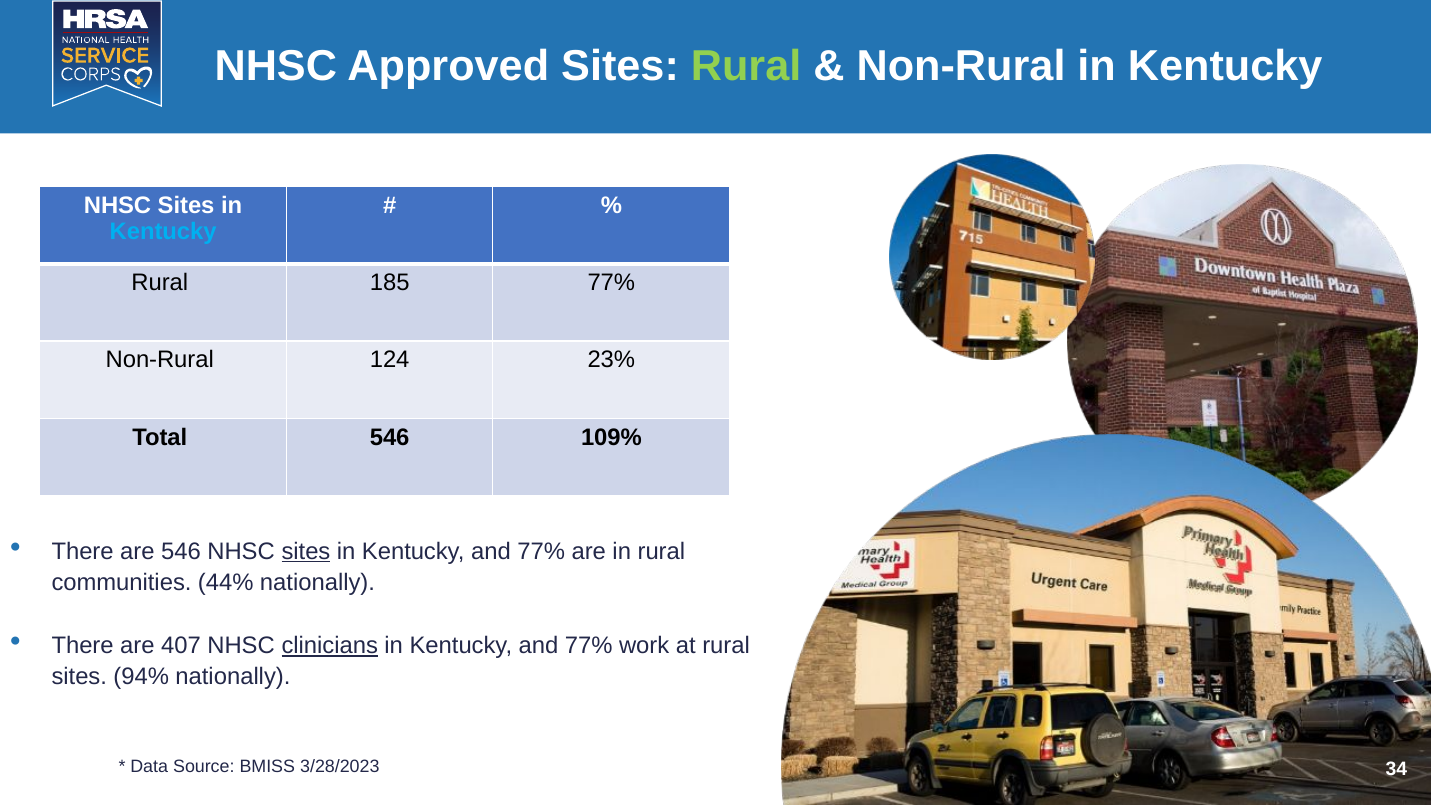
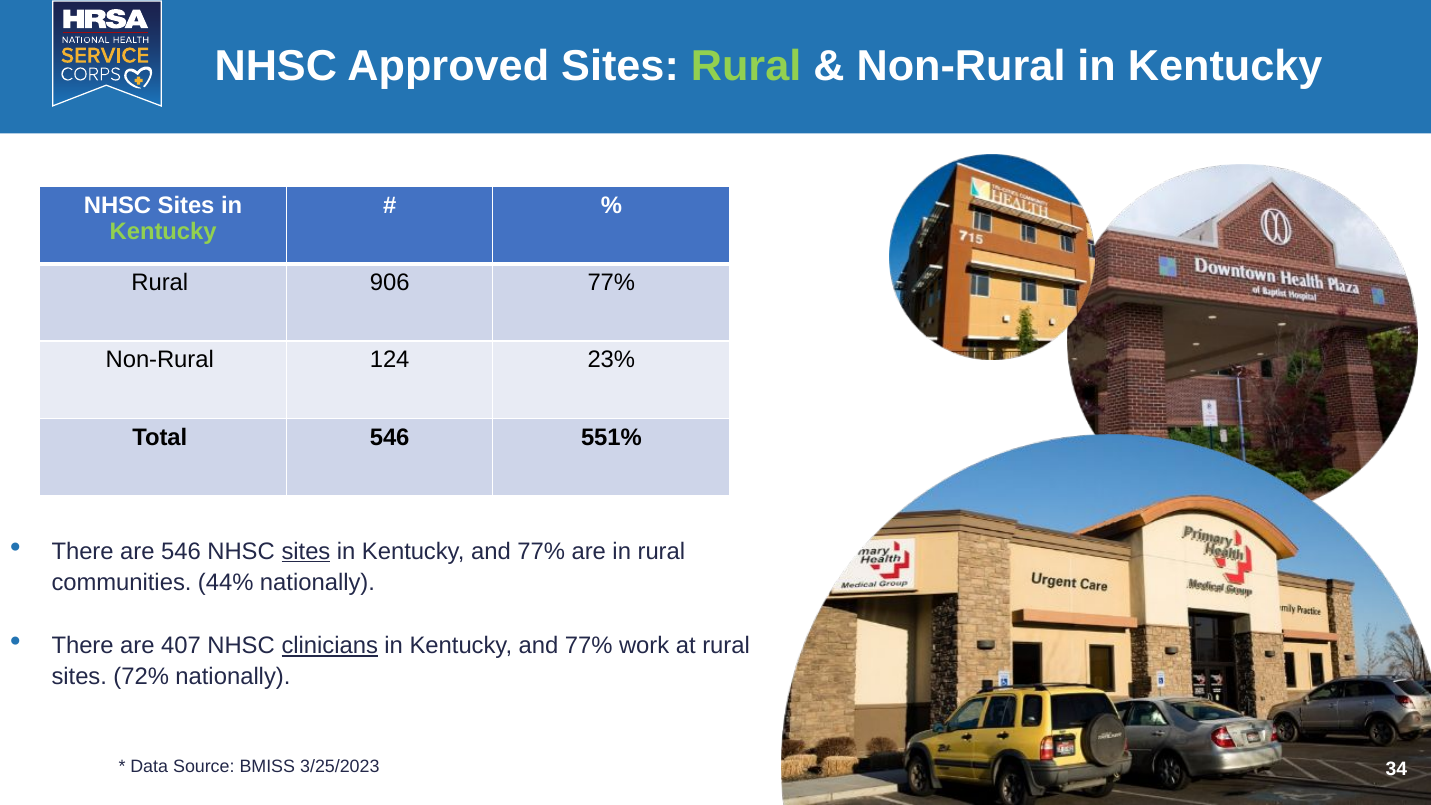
Kentucky colour: light blue -> light green (163, 232)
185: 185 -> 906 (390, 283)
109%: 109% -> 551% (611, 437)
94%: 94% -> 72% (141, 677)
3/28/2023: 3/28/2023 -> 3/25/2023 (340, 767)
